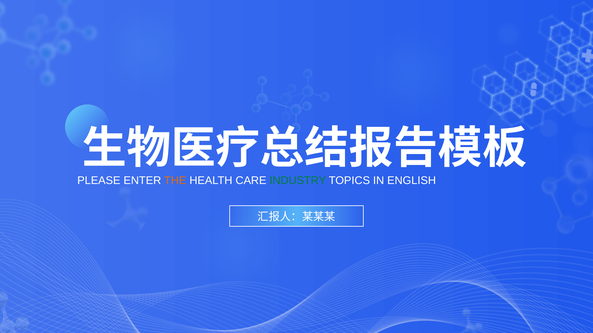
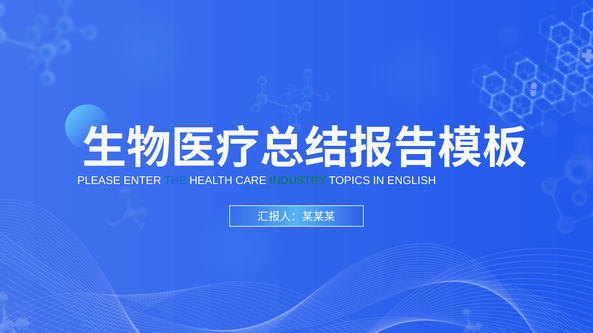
THE colour: orange -> blue (175, 181)
